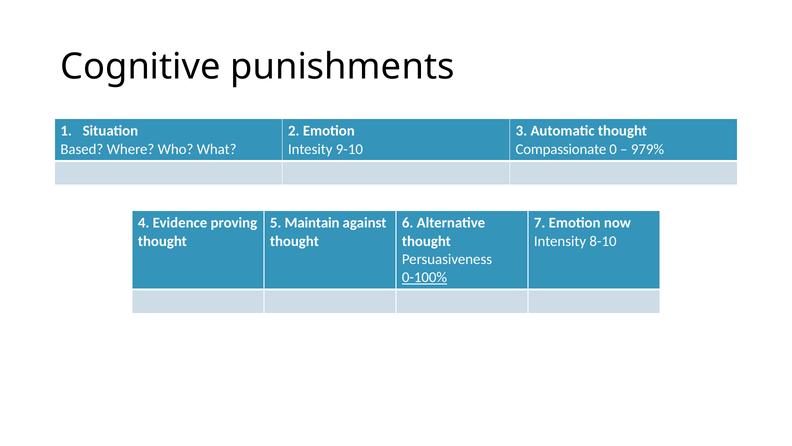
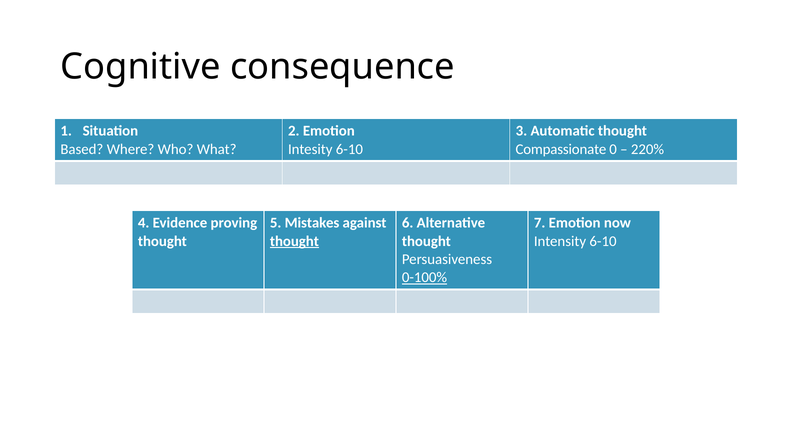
punishments: punishments -> consequence (342, 67)
Intesity 9-10: 9-10 -> 6-10 (349, 149)
979%: 979% -> 220% (647, 149)
Maintain: Maintain -> Mistakes (312, 223)
thought underline: none -> present (294, 241)
Intensity 8-10: 8-10 -> 6-10 (603, 241)
